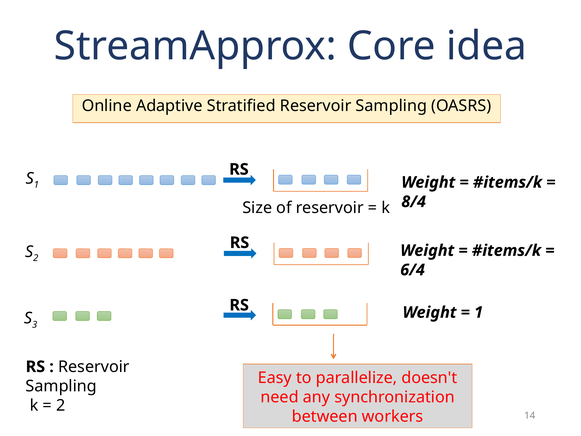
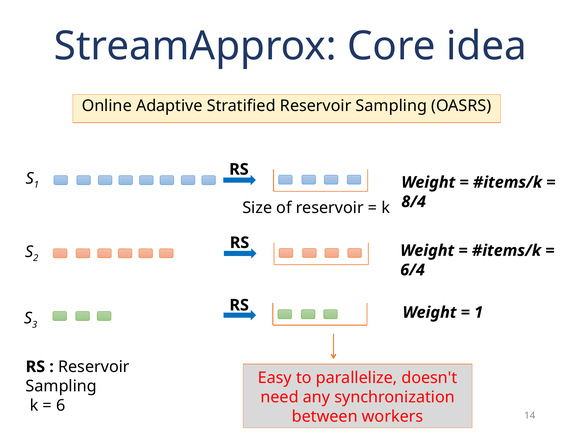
2: 2 -> 6 (61, 405)
